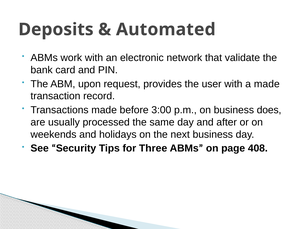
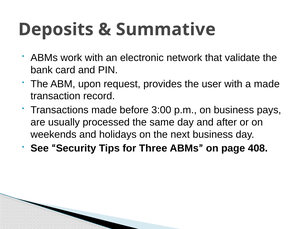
Automated: Automated -> Summative (166, 30)
does: does -> pays (269, 110)
